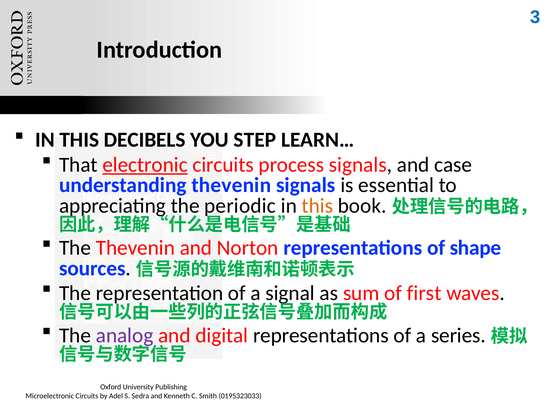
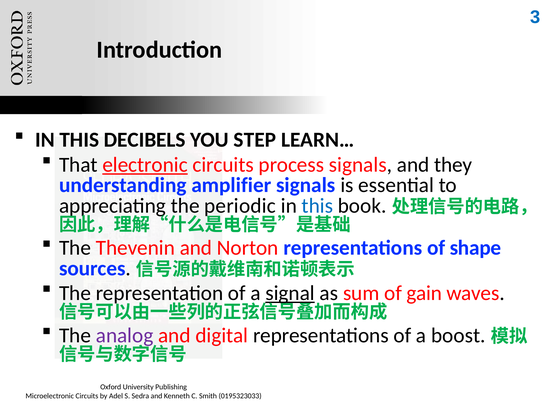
case: case -> they (453, 164)
understanding thevenin: thevenin -> amplifier (231, 185)
this colour: orange -> blue (317, 205)
signal underline: none -> present (290, 293)
first: first -> gain (424, 293)
series: series -> boost (458, 335)
